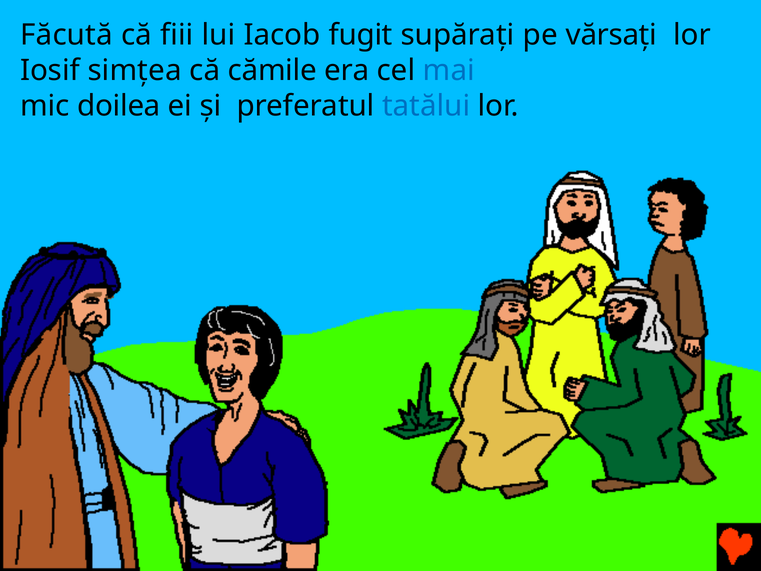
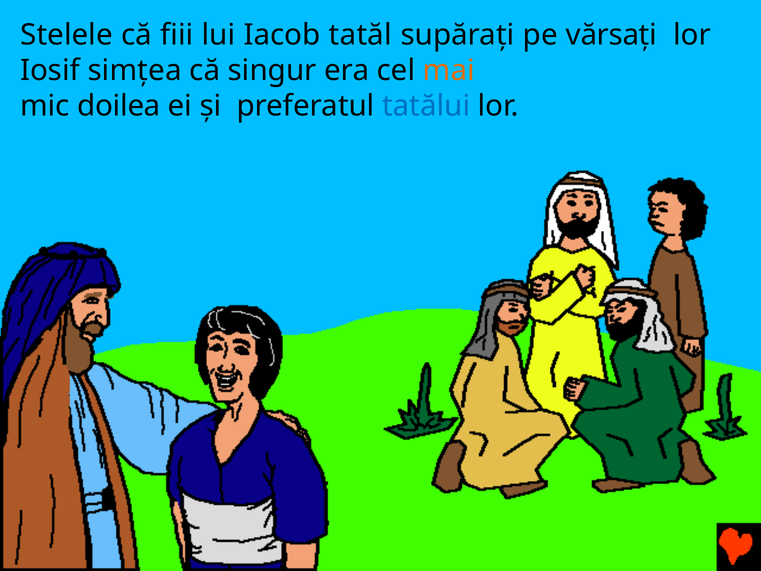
Făcută: Făcută -> Stelele (67, 35)
fugit: fugit -> tatăl (360, 35)
cămile: cămile -> singur (272, 70)
mai colour: blue -> orange (449, 70)
